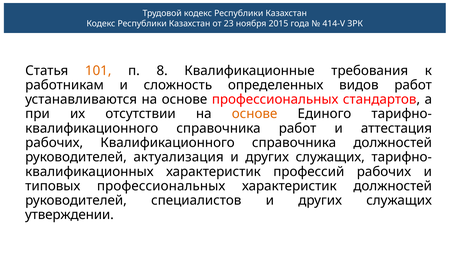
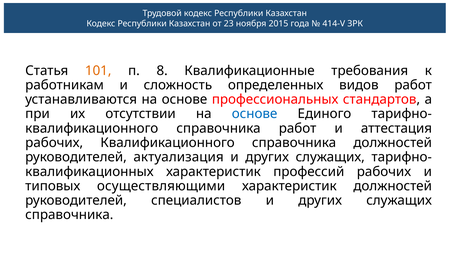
основе colour: orange -> blue (255, 114)
типовых профессиональных: профессиональных -> осуществляющими (161, 186)
утверждении: утверждении -> справочника (69, 215)
